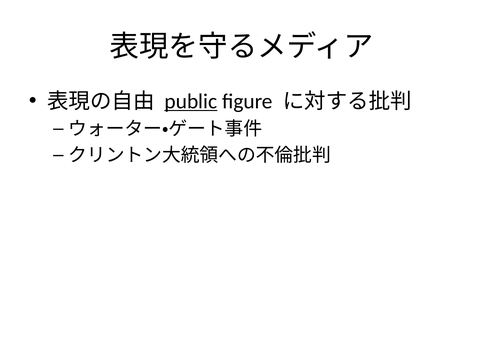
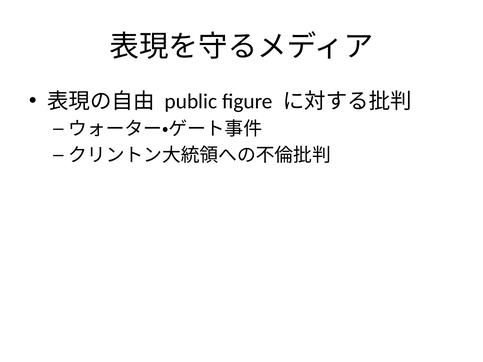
public underline: present -> none (191, 101)
